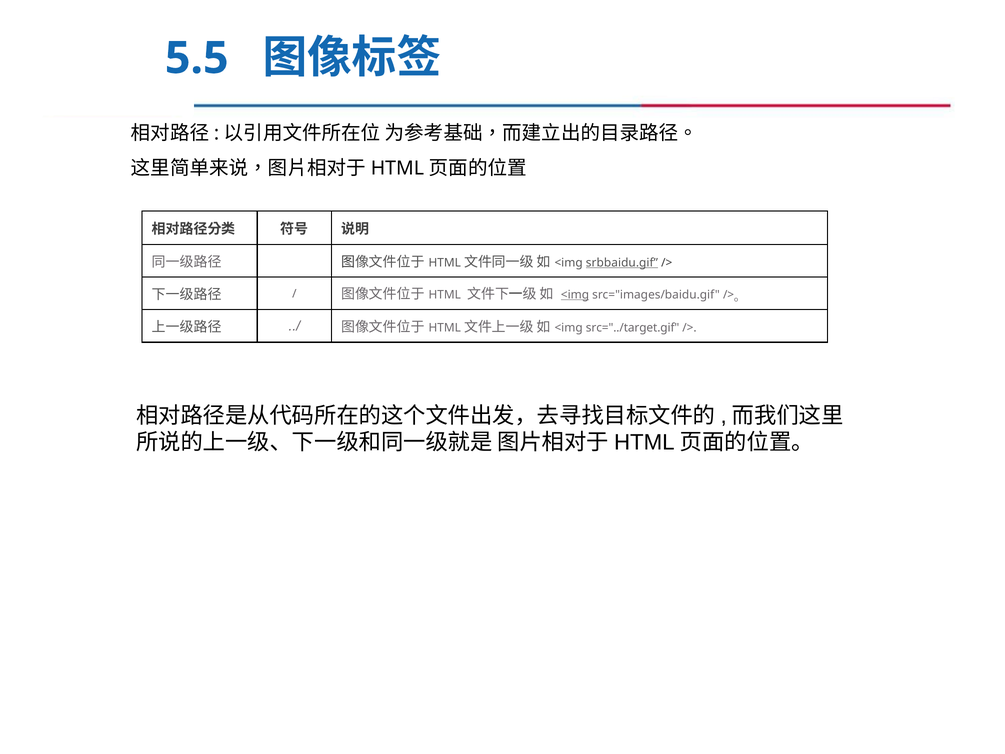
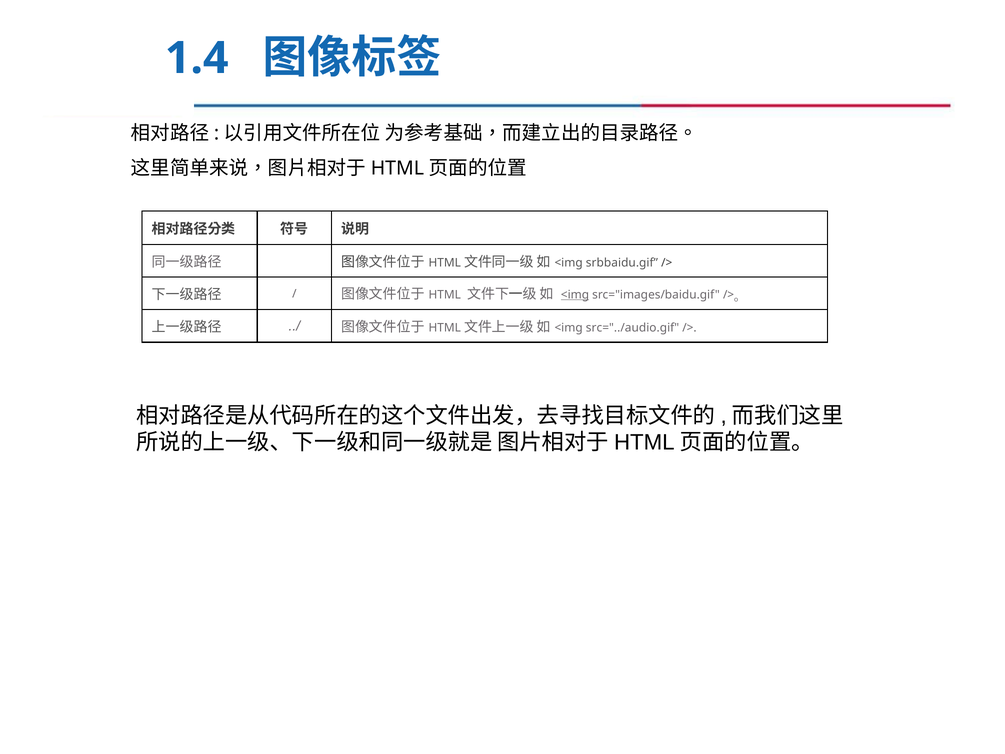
5.5: 5.5 -> 1.4 (197, 58)
srbbaidu.gif underline: present -> none (622, 263)
src="../target.gif: src="../target.gif -> src="../audio.gif (633, 328)
